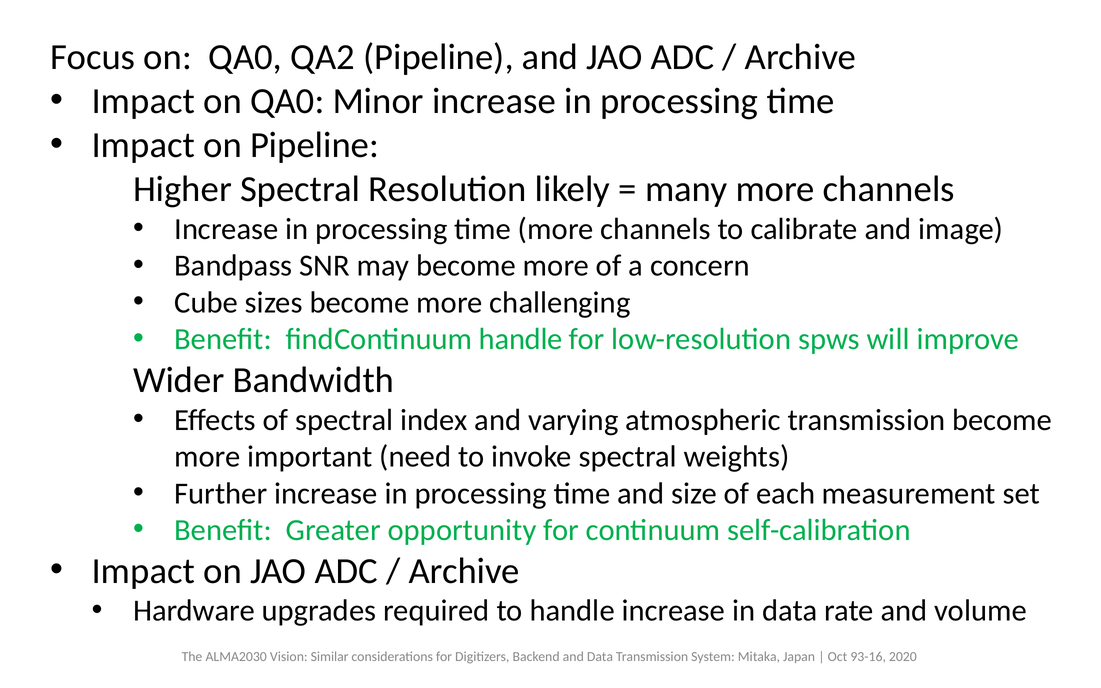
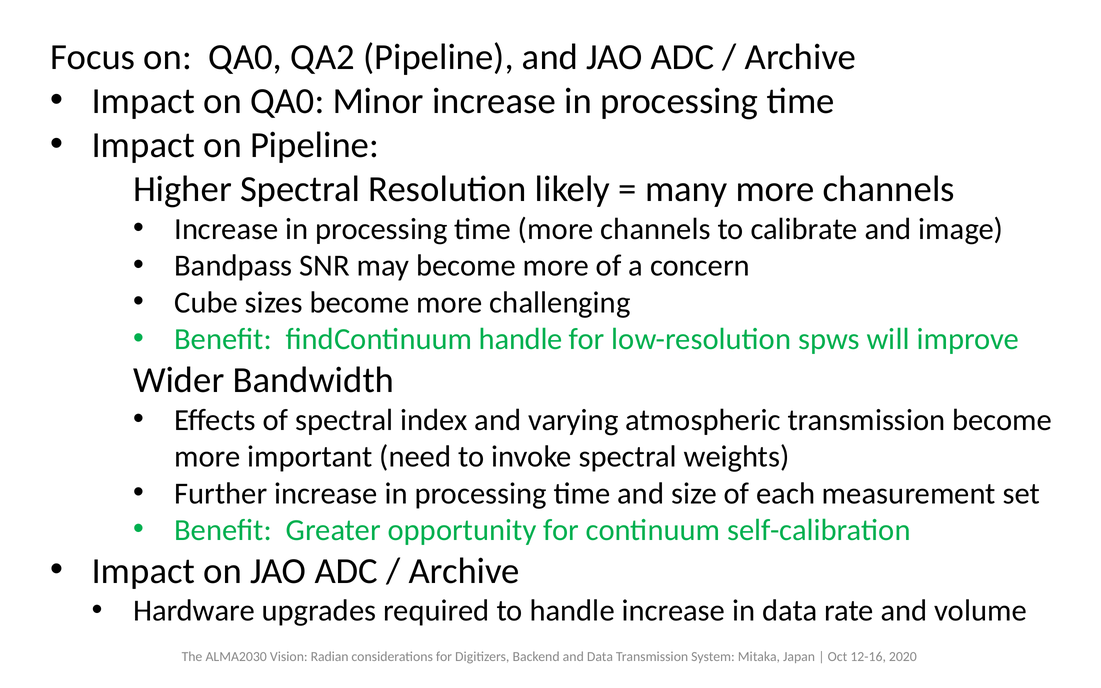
Similar: Similar -> Radian (330, 657)
93-16: 93-16 -> 12-16 (868, 657)
